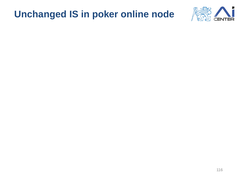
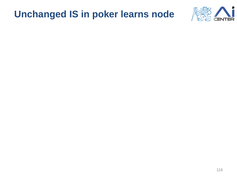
online: online -> learns (135, 14)
